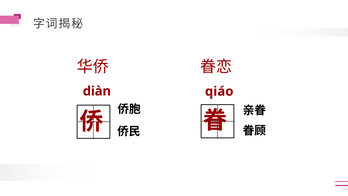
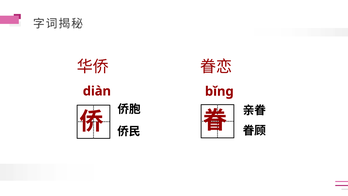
qiáo: qiáo -> bǐng (219, 91)
